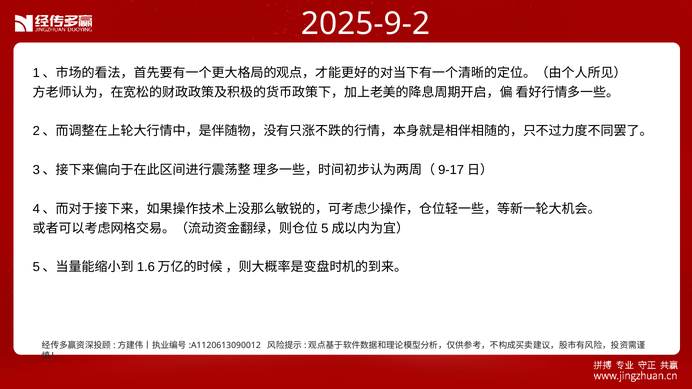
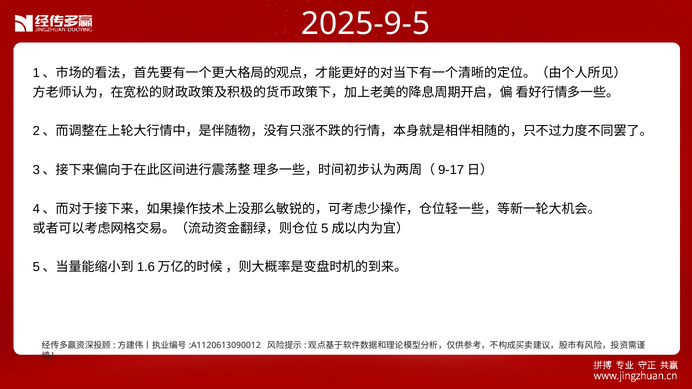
2025-9-2: 2025-9-2 -> 2025-9-5 (365, 24)
